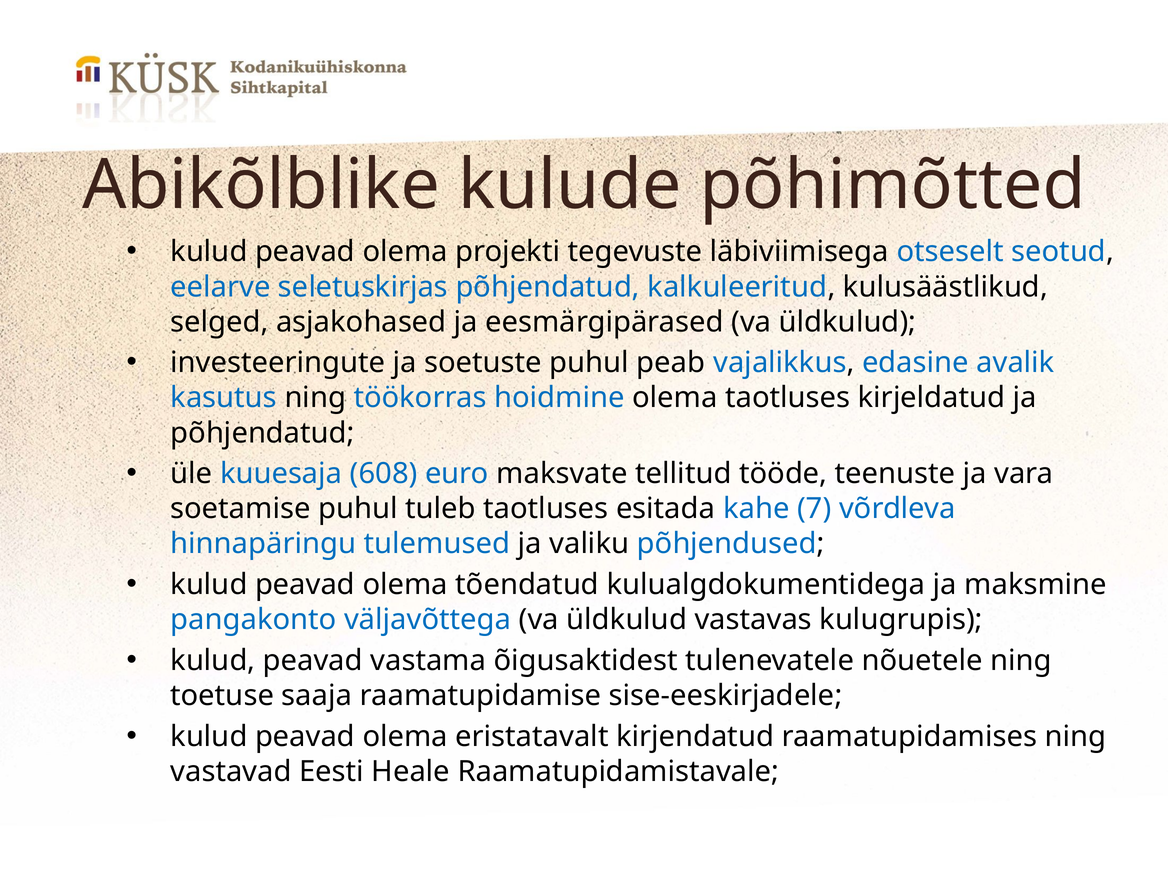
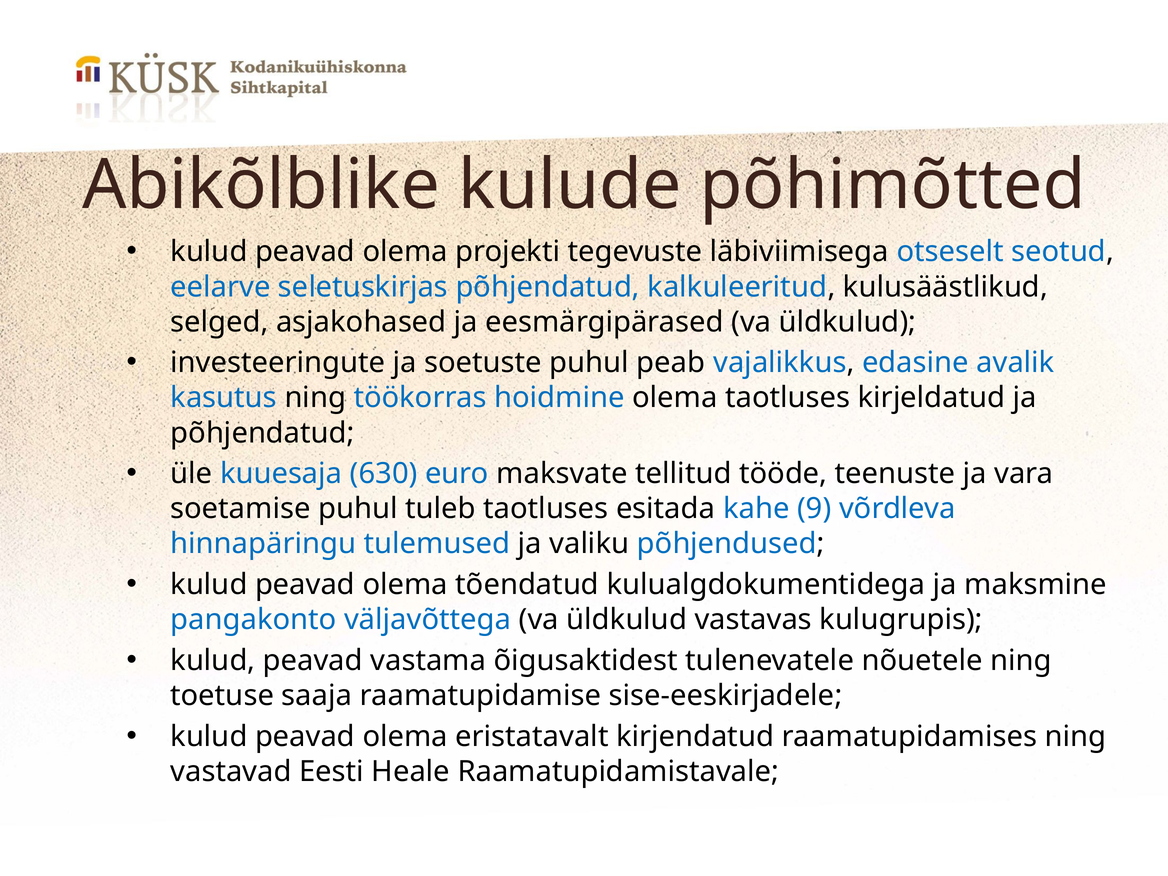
608: 608 -> 630 (384, 474)
7: 7 -> 9 (814, 509)
